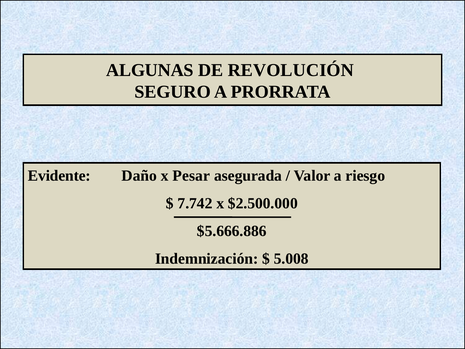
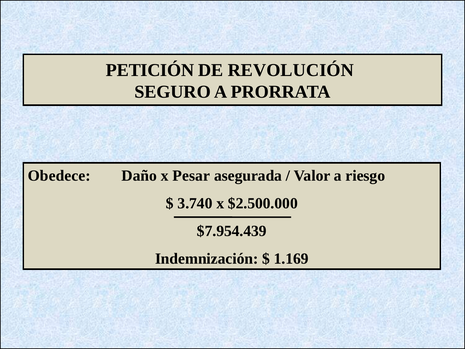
ALGUNAS: ALGUNAS -> PETICIÓN (150, 70)
Evidente: Evidente -> Obedece (59, 176)
7.742: 7.742 -> 3.740 (195, 203)
$5.666.886: $5.666.886 -> $7.954.439 (232, 231)
5.008: 5.008 -> 1.169 (291, 258)
